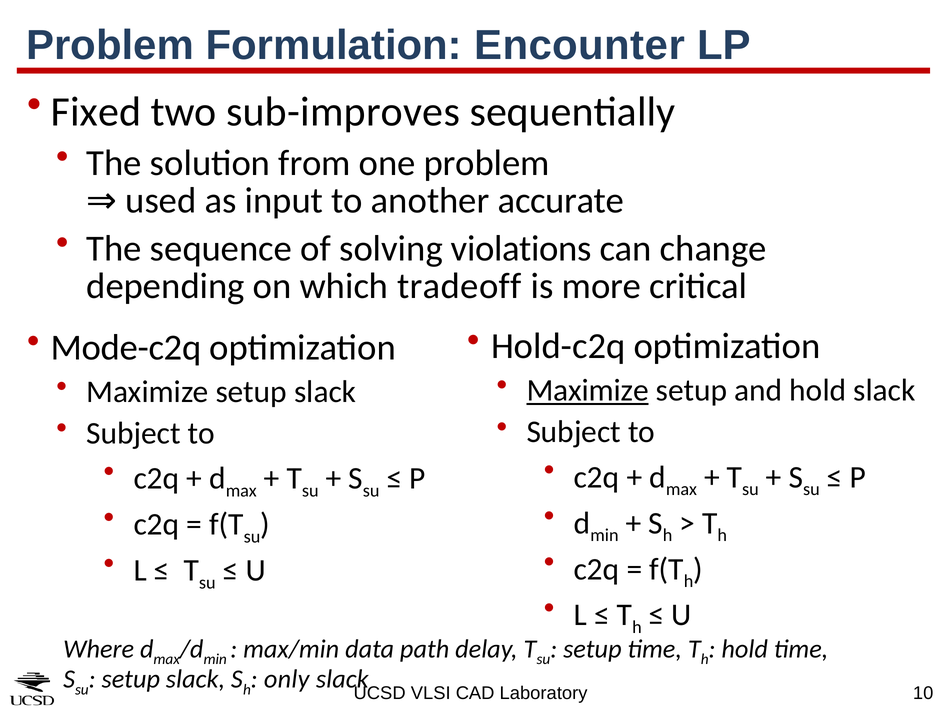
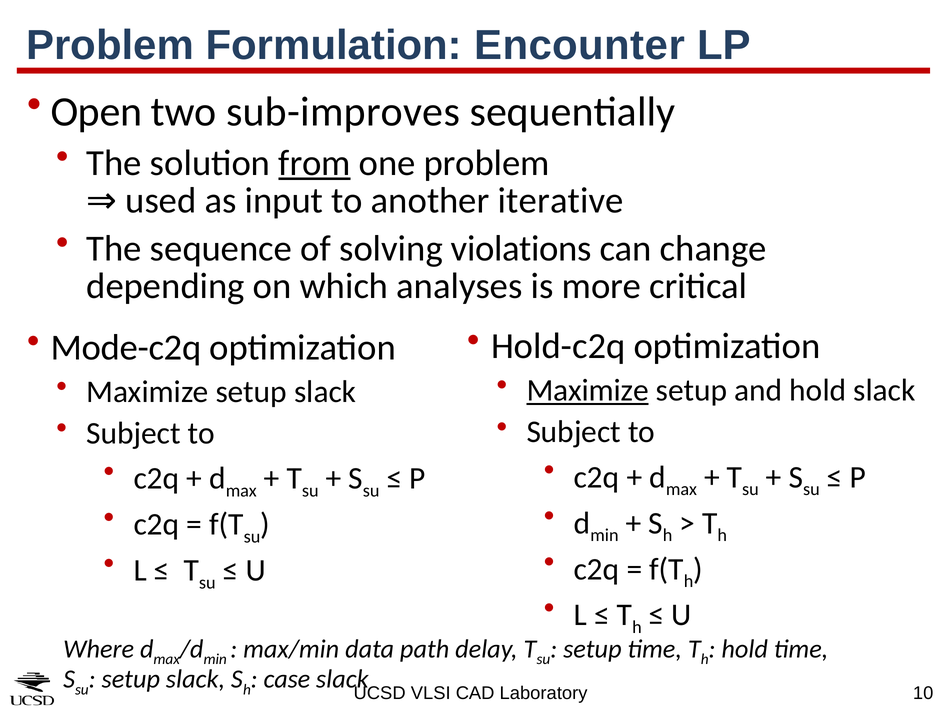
Fixed: Fixed -> Open (96, 112)
from underline: none -> present (315, 163)
accurate: accurate -> iterative (561, 200)
tradeoff: tradeoff -> analyses (459, 286)
only: only -> case (287, 679)
